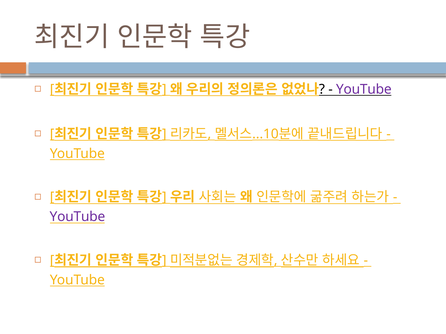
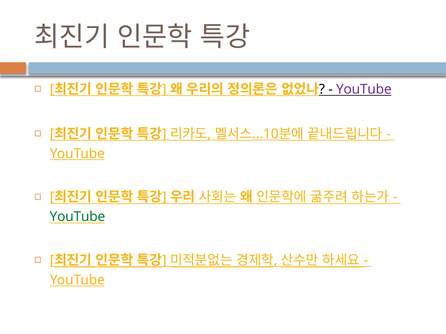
YouTube colour: purple -> green (77, 217)
